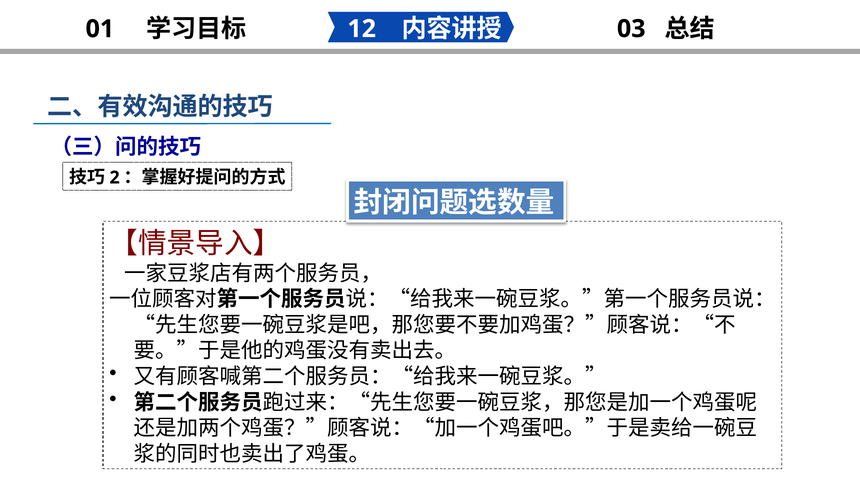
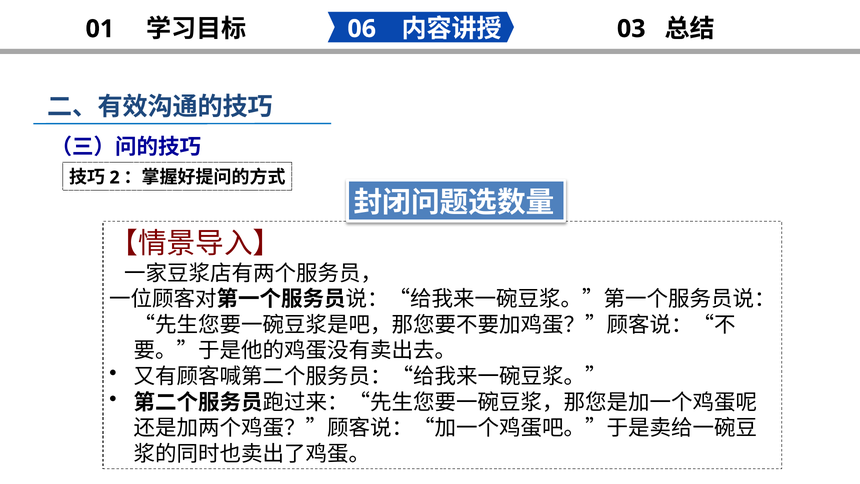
12: 12 -> 06 (362, 29)
